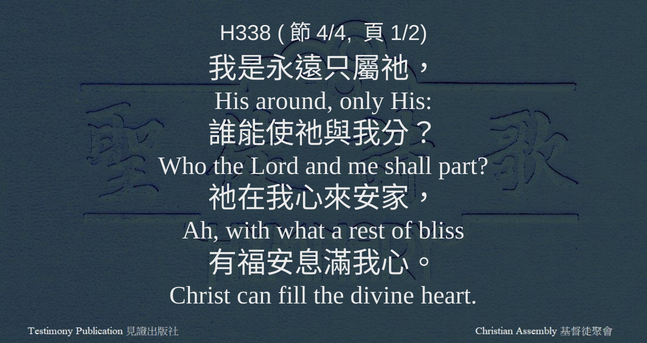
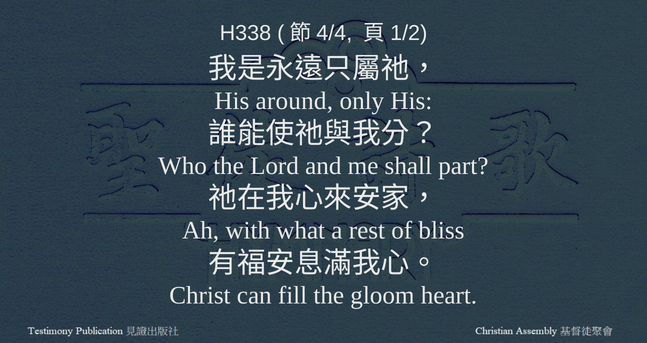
divine: divine -> gloom (382, 295)
